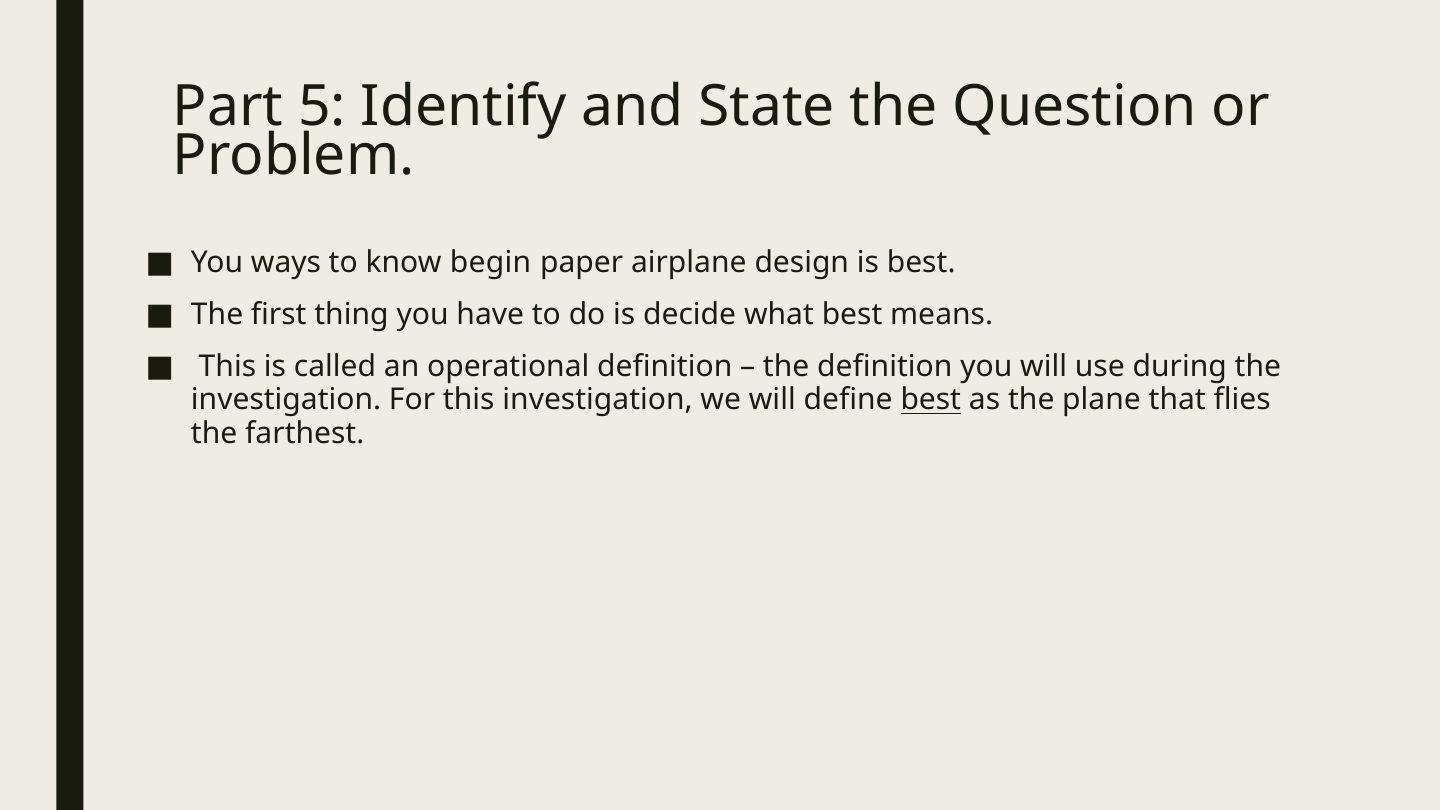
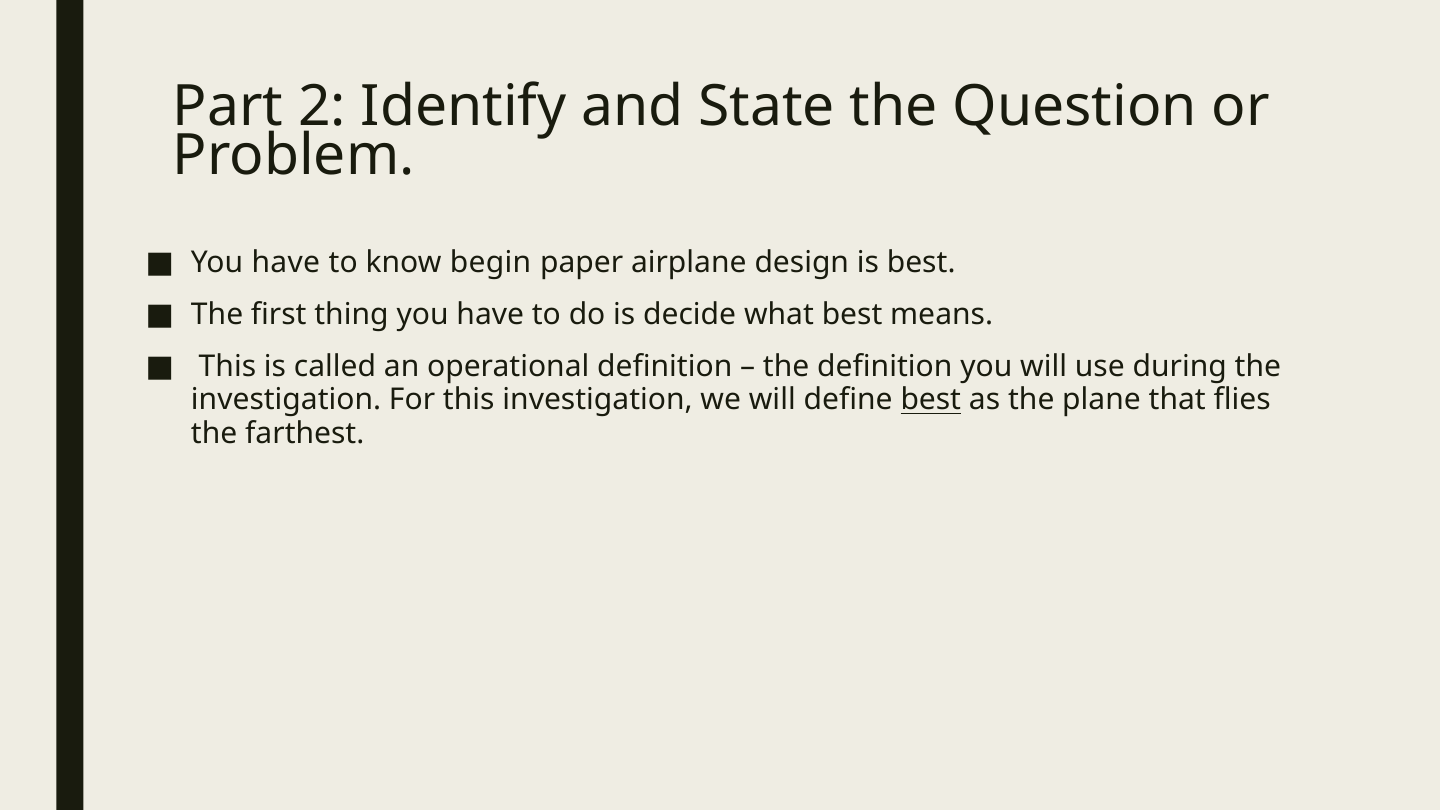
5: 5 -> 2 (322, 107)
ways: ways -> have (286, 262)
